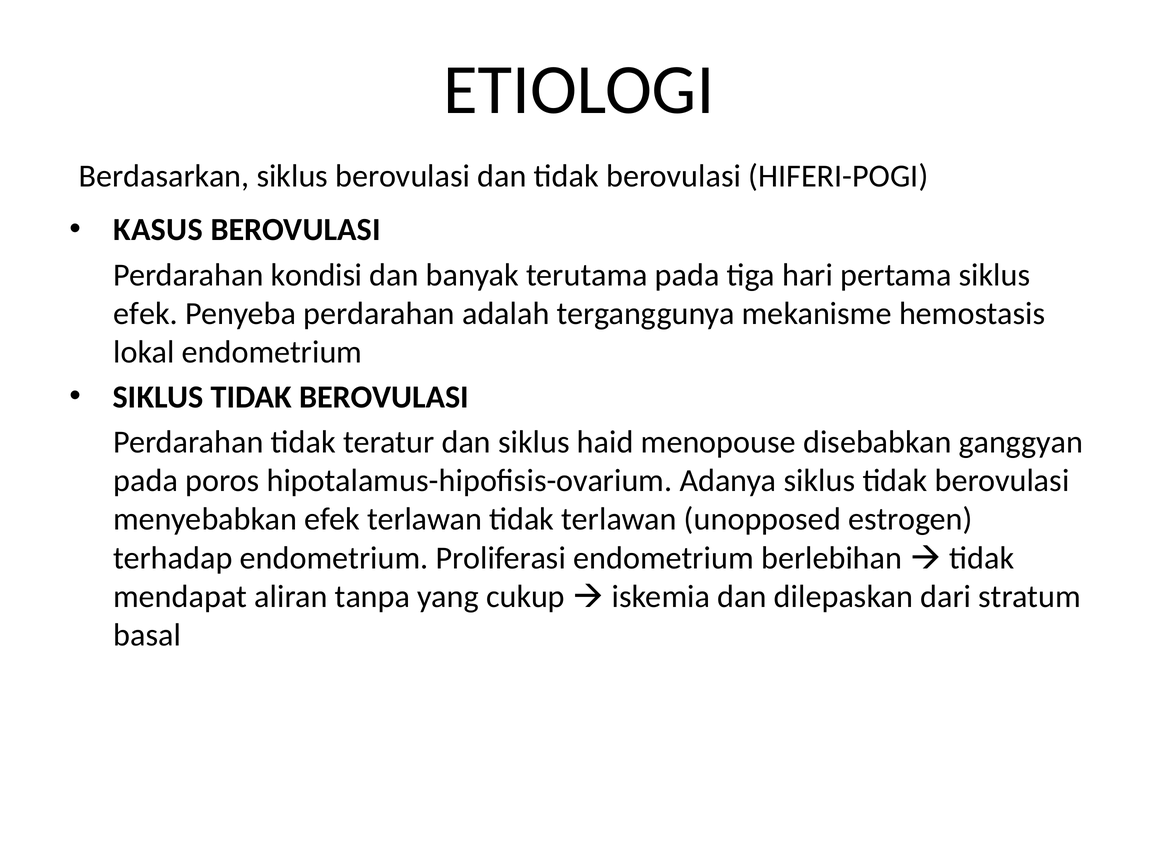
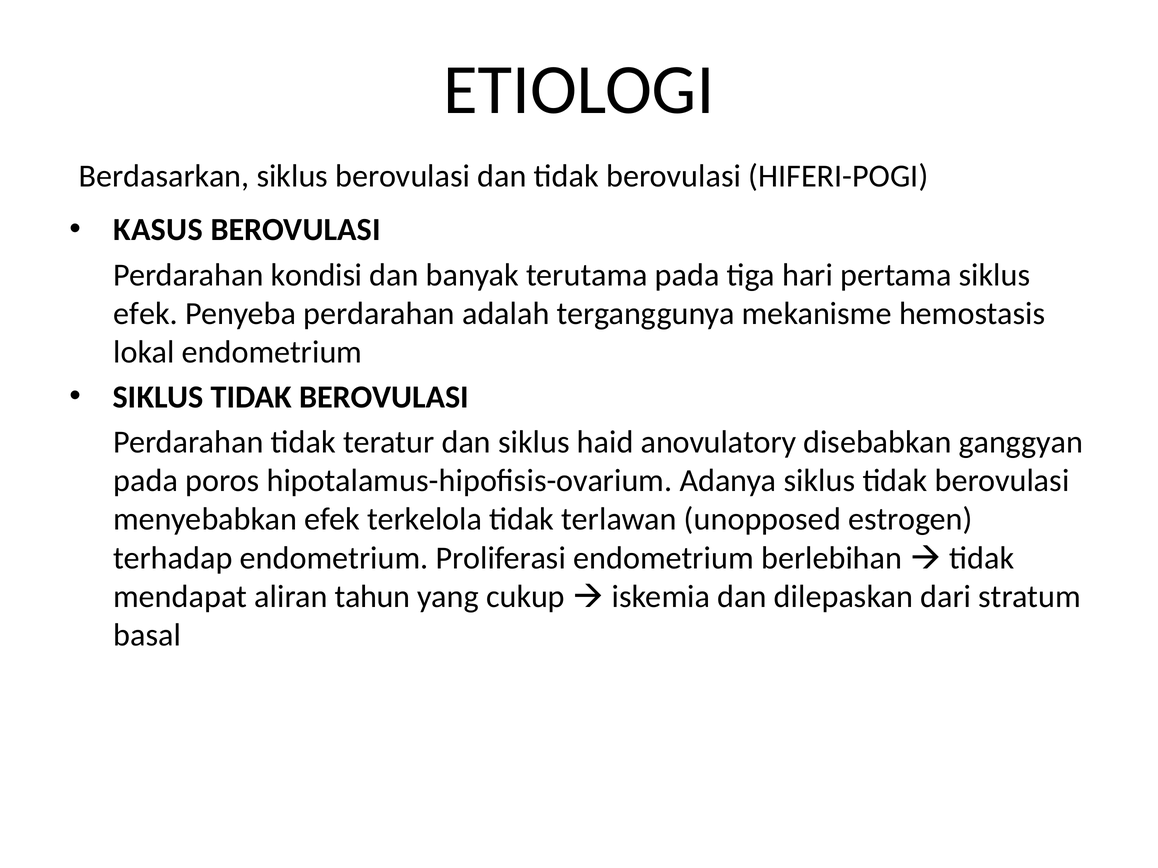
menopouse: menopouse -> anovulatory (718, 442)
efek terlawan: terlawan -> terkelola (425, 520)
tanpa: tanpa -> tahun (373, 597)
